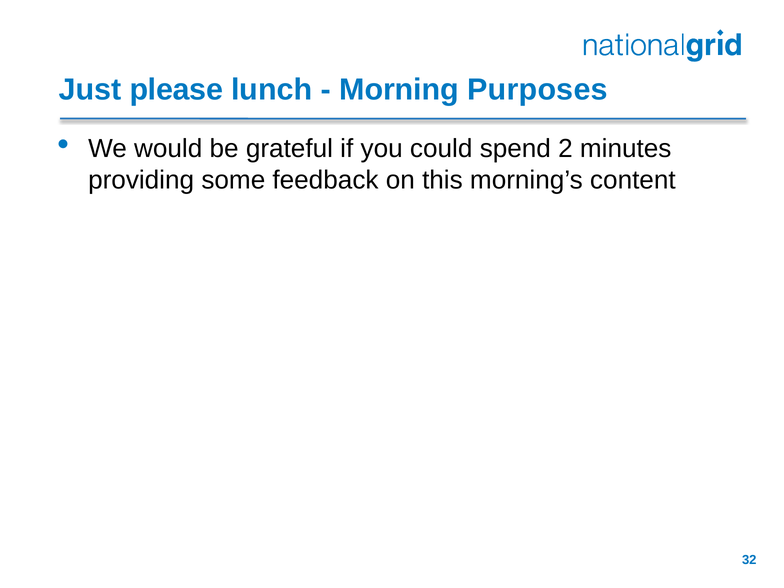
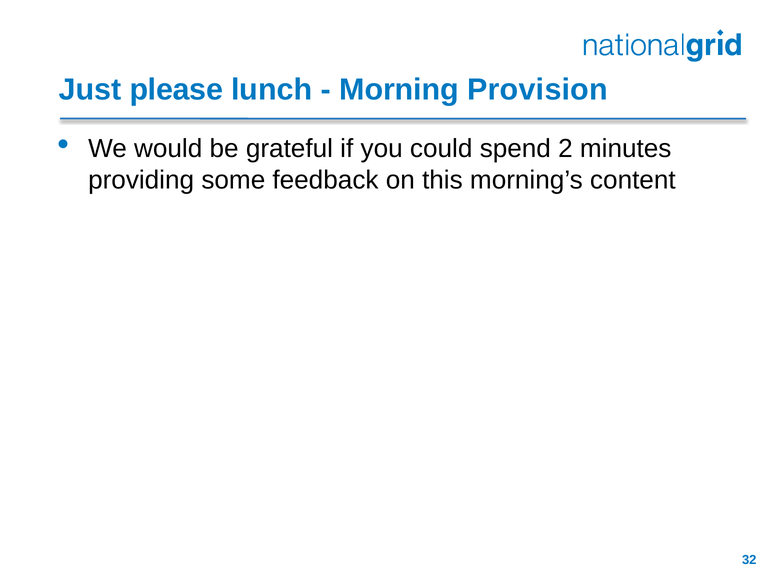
Purposes: Purposes -> Provision (538, 90)
